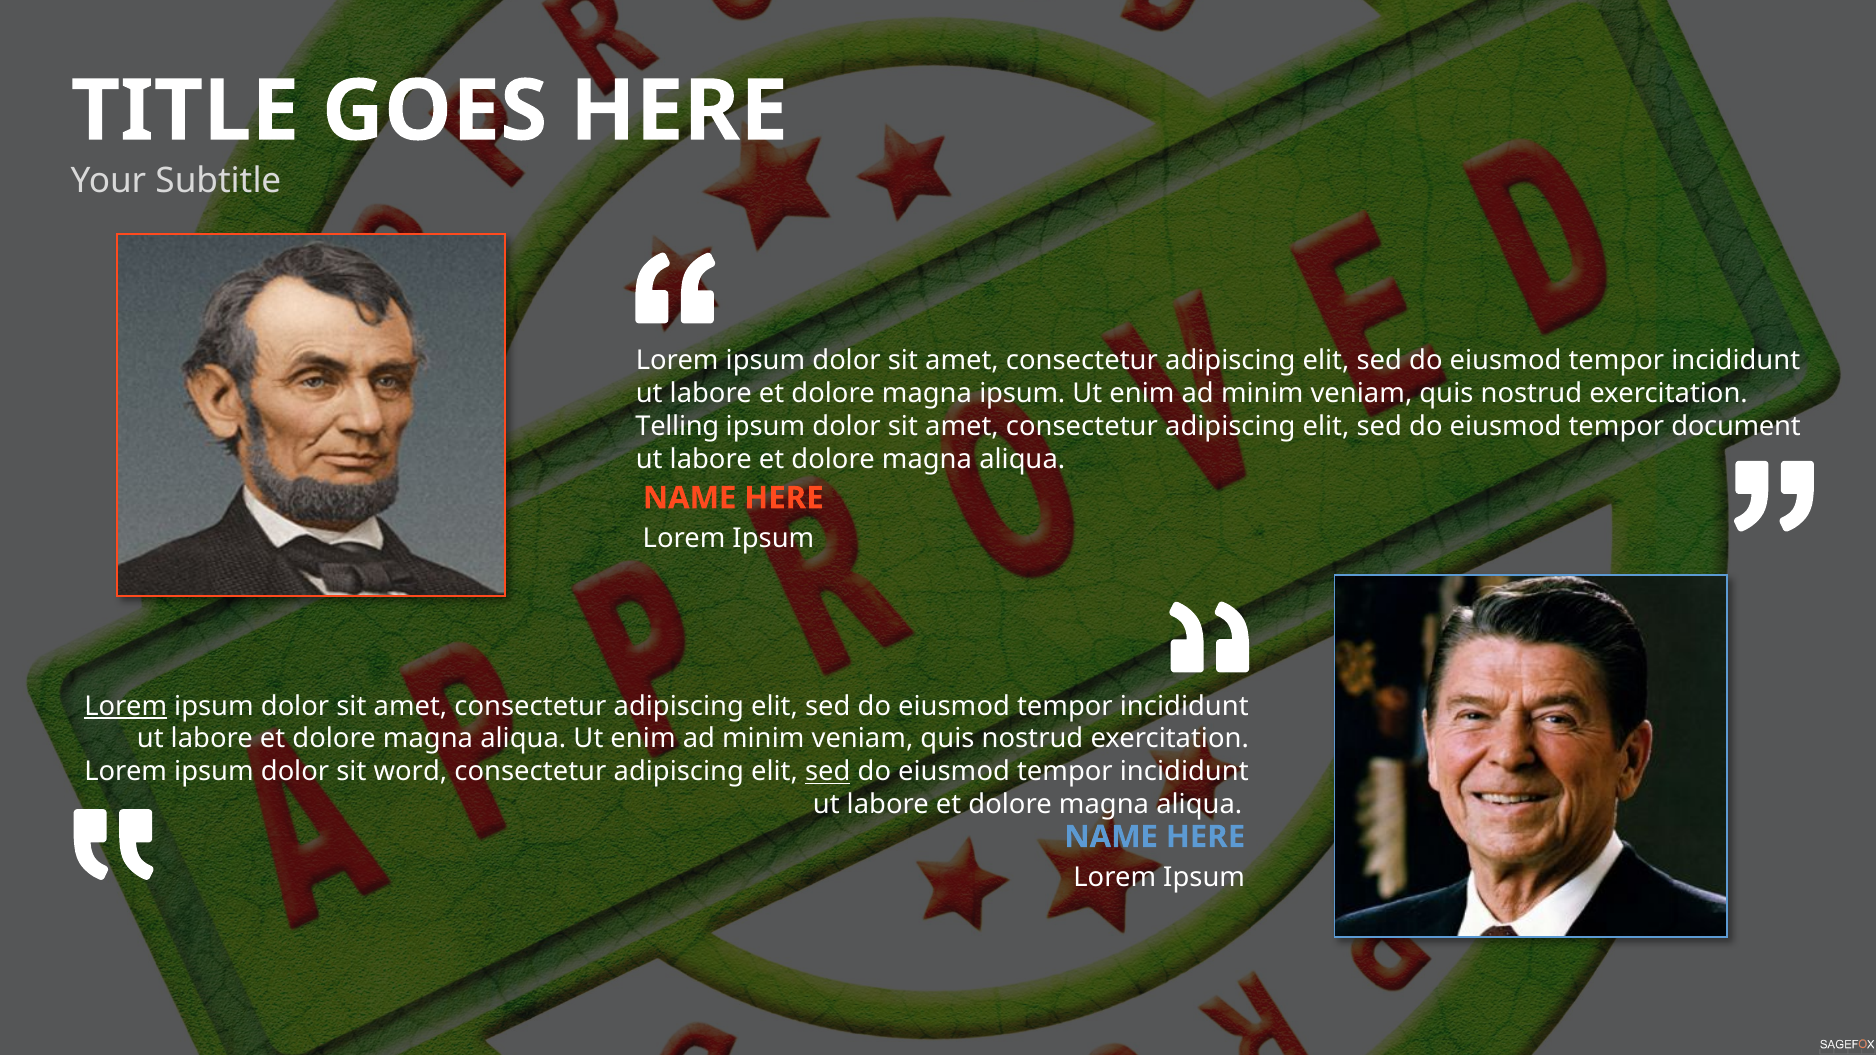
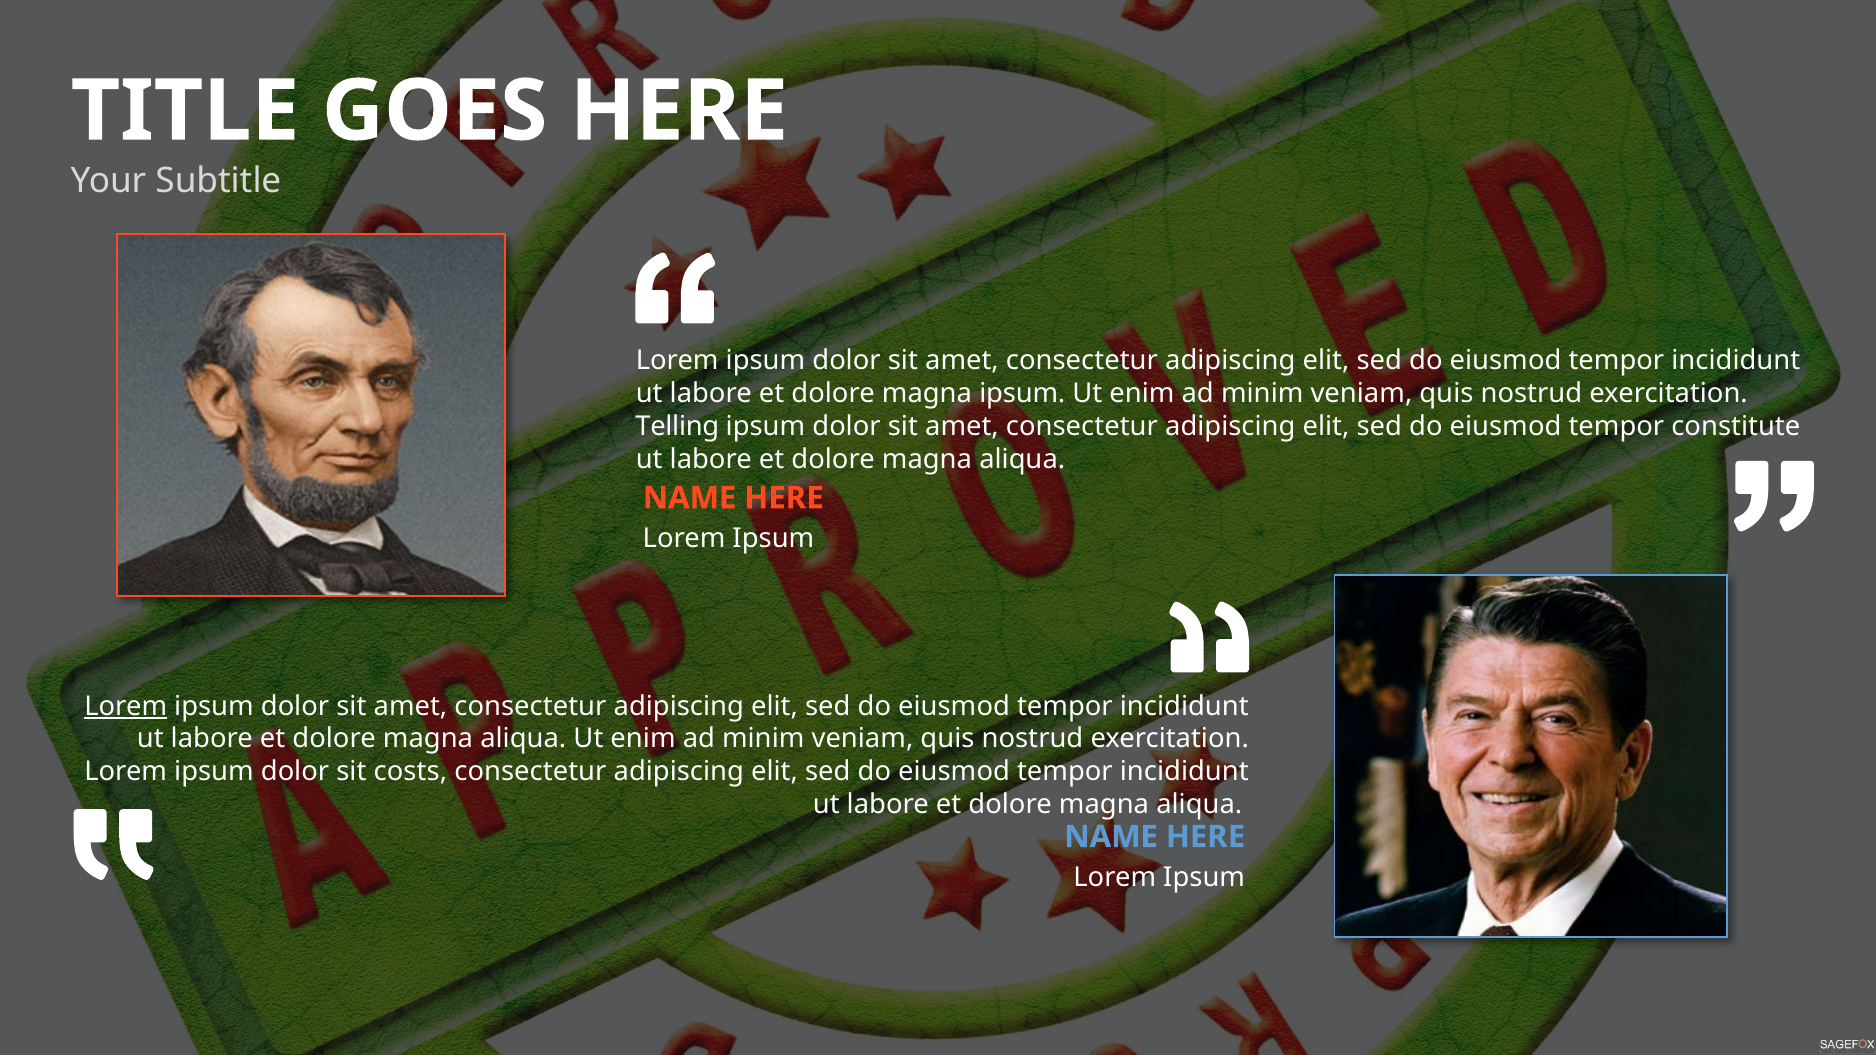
document: document -> constitute (1736, 426)
word: word -> costs (410, 772)
sed underline: present -> none (828, 772)
